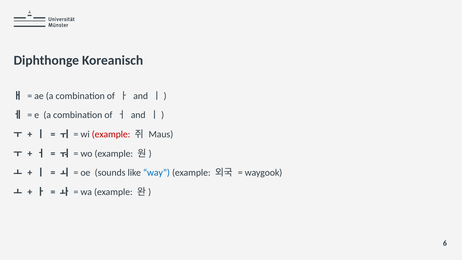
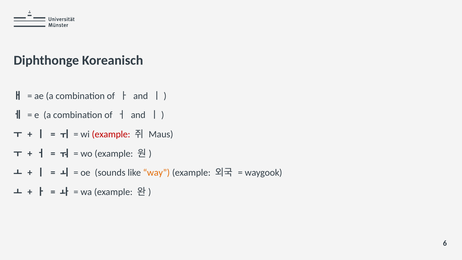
way colour: blue -> orange (156, 172)
